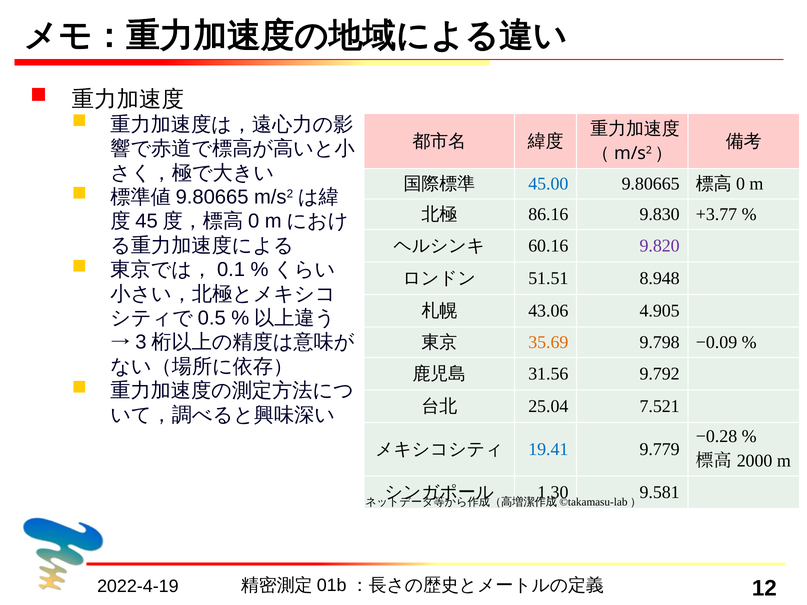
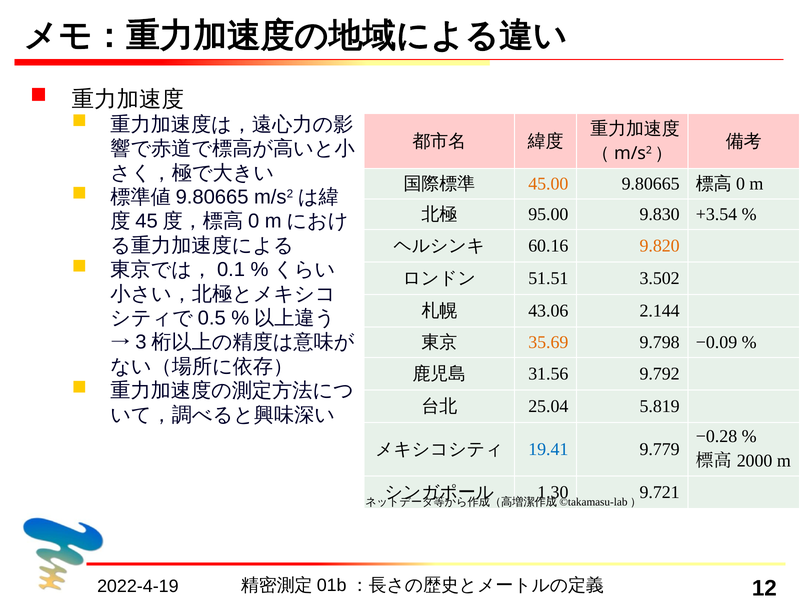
45.00 colour: blue -> orange (548, 184)
86.16: 86.16 -> 95.00 (548, 215)
+3.77: +3.77 -> +3.54 (717, 215)
9.820 colour: purple -> orange (660, 246)
8.948: 8.948 -> 3.502 (660, 279)
4.905: 4.905 -> 2.144 (660, 311)
7.521: 7.521 -> 5.819 (660, 406)
9.581: 9.581 -> 9.721 (660, 493)
